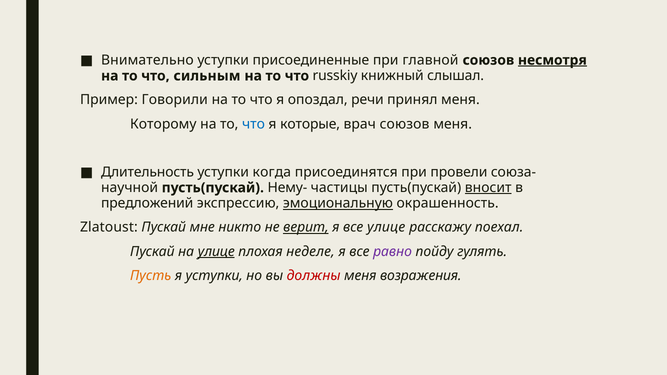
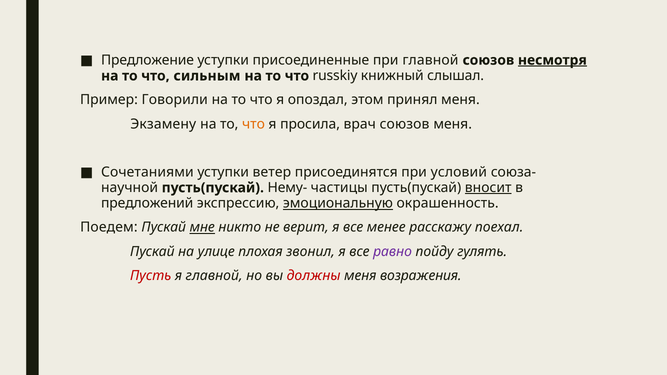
Внимательно: Внимательно -> Предложение (148, 60)
речи: речи -> этом (367, 100)
Которому: Которому -> Экзамену (163, 124)
что colour: blue -> orange (253, 124)
которые: которые -> просила (310, 124)
Длительность: Длительность -> Сочетаниями (147, 172)
когда: когда -> ветер (272, 172)
провели: провели -> условий (459, 172)
Zlatoust: Zlatoust -> Поедем (109, 228)
мне underline: none -> present (202, 228)
верит underline: present -> none (306, 228)
все улице: улице -> менее (386, 228)
улице underline: present -> none (216, 252)
неделе: неделе -> звонил (311, 252)
Пусть colour: orange -> red (151, 276)
я уступки: уступки -> главной (214, 276)
